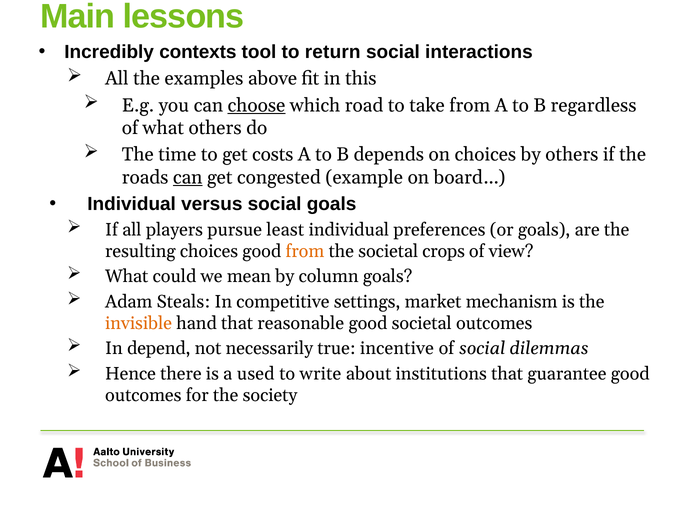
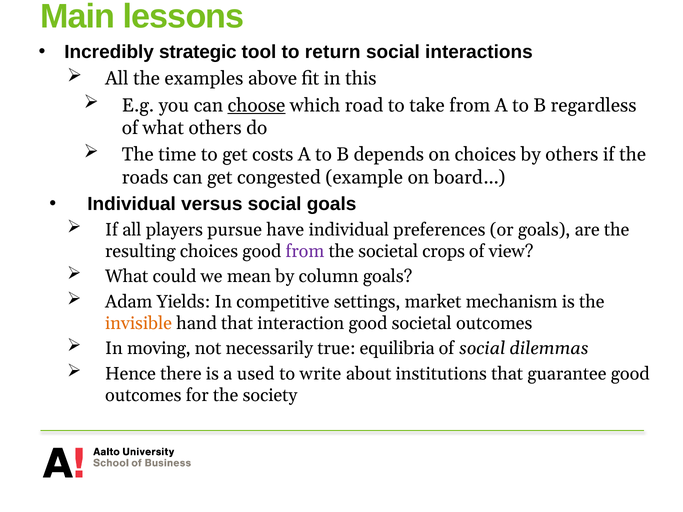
contexts: contexts -> strategic (198, 52)
can underline: present -> none (188, 177)
least: least -> have (285, 230)
from colour: orange -> purple (305, 251)
Steals: Steals -> Yields (183, 302)
reasonable: reasonable -> interaction (301, 323)
depend: depend -> moving (159, 349)
incentive: incentive -> equilibria (397, 349)
